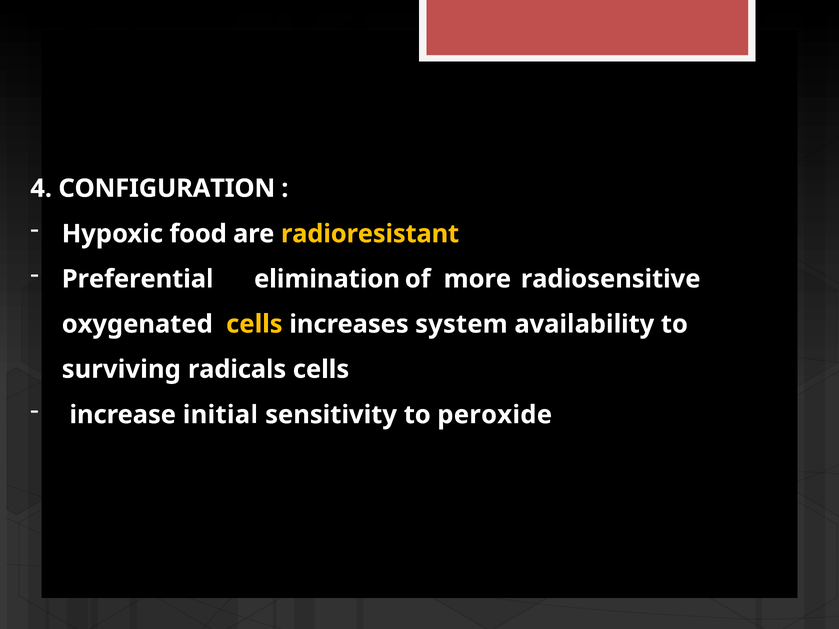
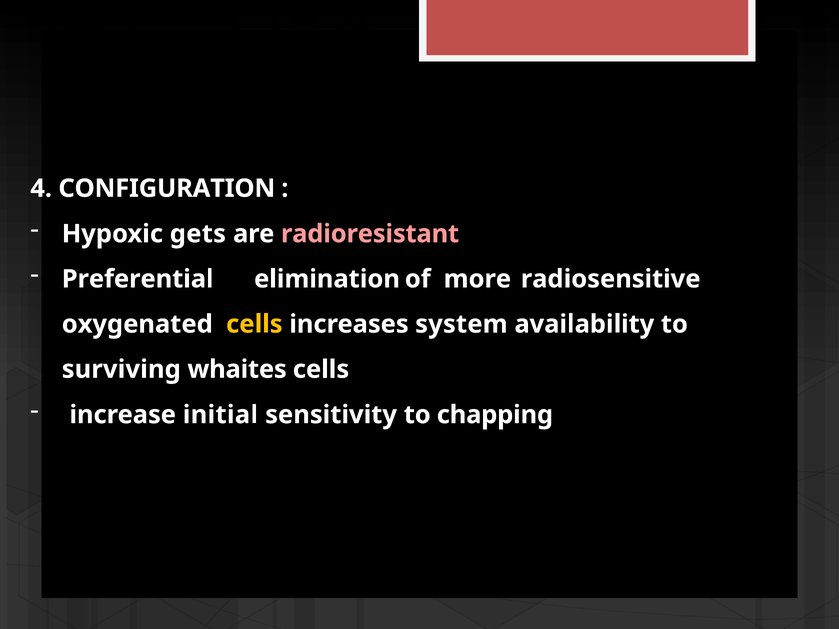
food: food -> gets (198, 234)
radioresistant colour: yellow -> pink (370, 234)
radicals: radicals -> whaites (237, 369)
peroxide: peroxide -> chapping (495, 415)
